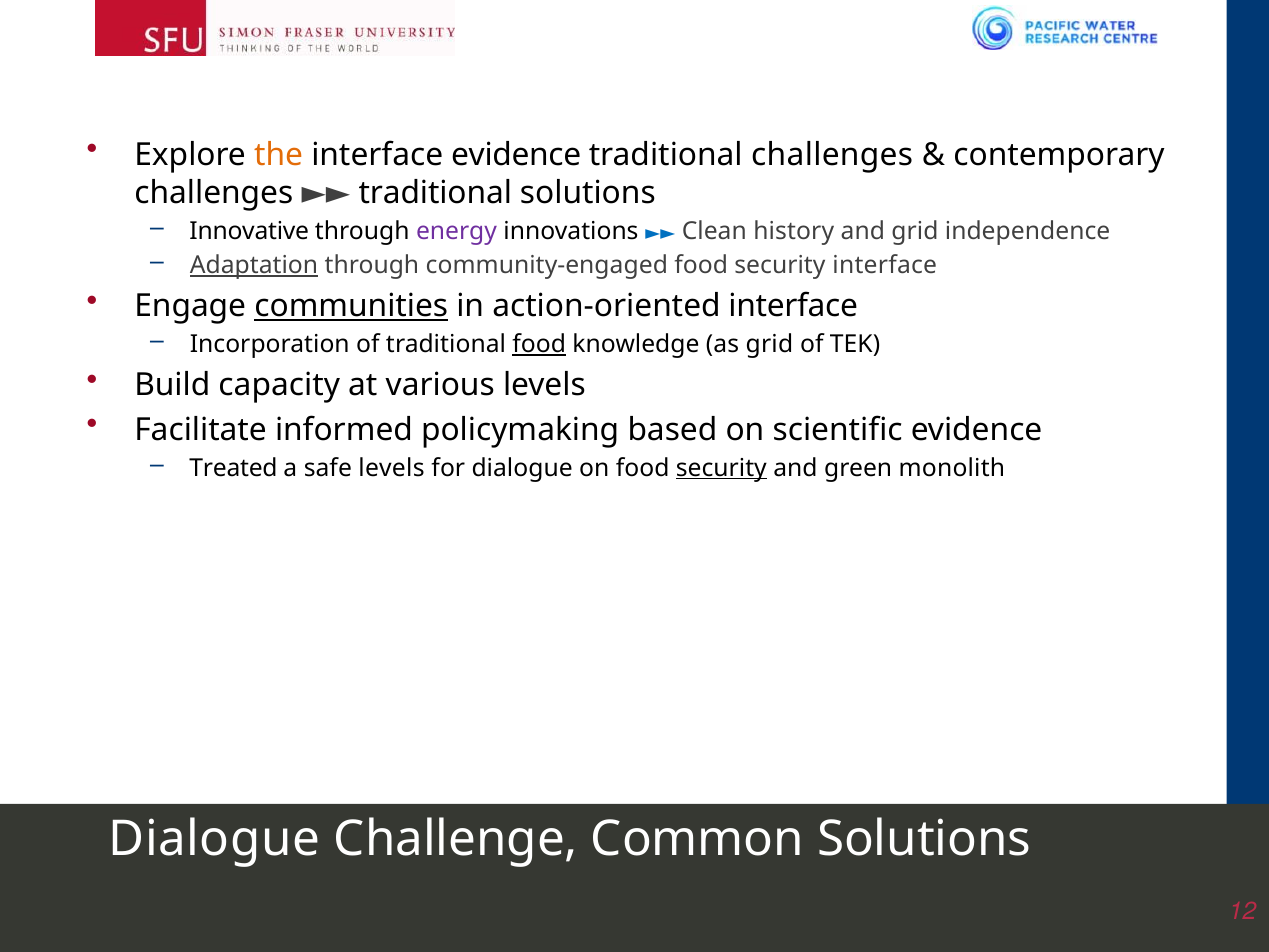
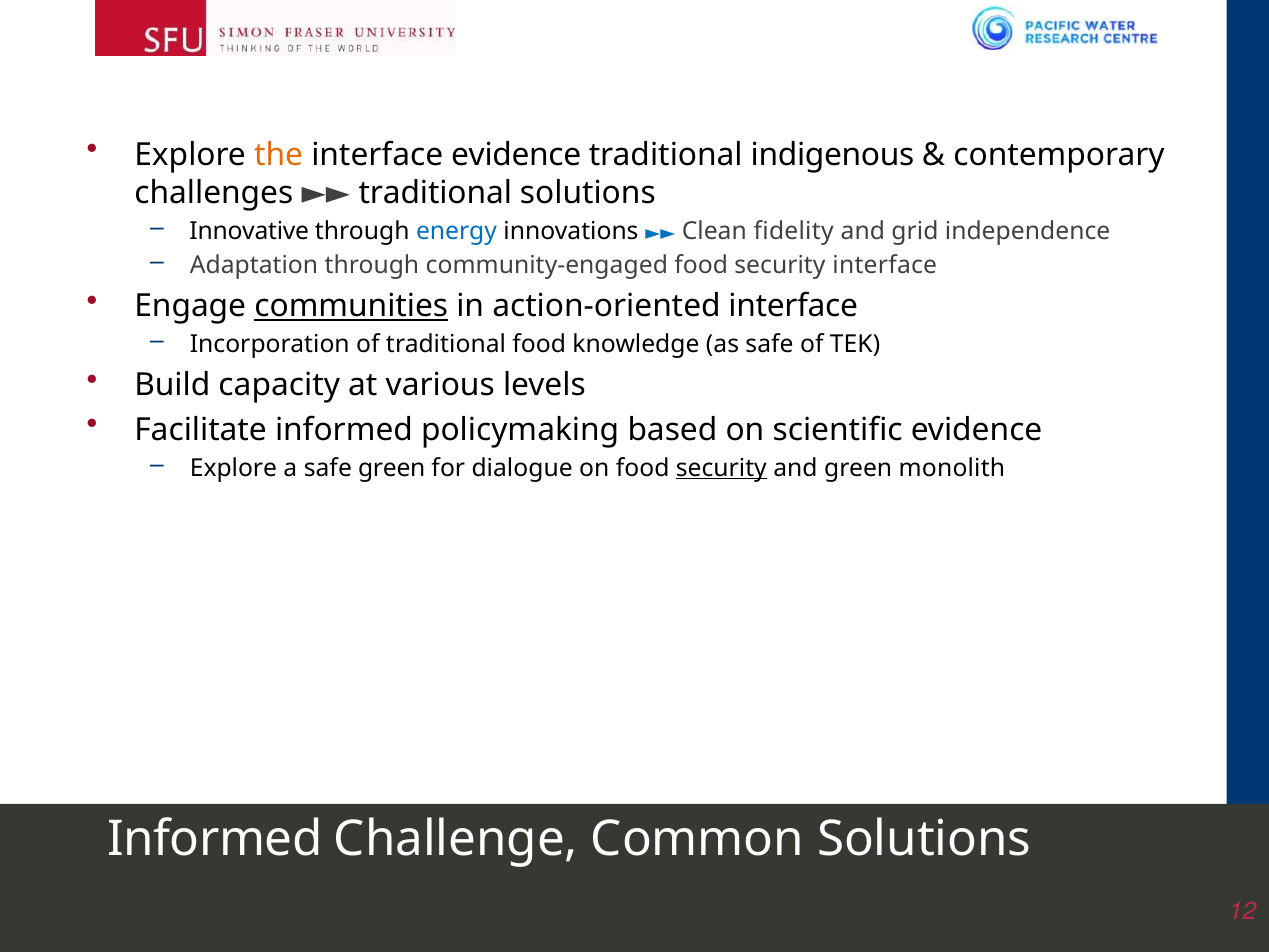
traditional challenges: challenges -> indigenous (832, 155)
energy colour: purple -> blue (456, 231)
history: history -> fidelity (794, 231)
Adaptation underline: present -> none (254, 265)
food underline: present -> none (539, 344)
as grid: grid -> safe (770, 344)
Treated: Treated -> Explore (233, 468)
safe levels: levels -> green (392, 468)
Dialogue: Dialogue -> Informed (215, 839)
